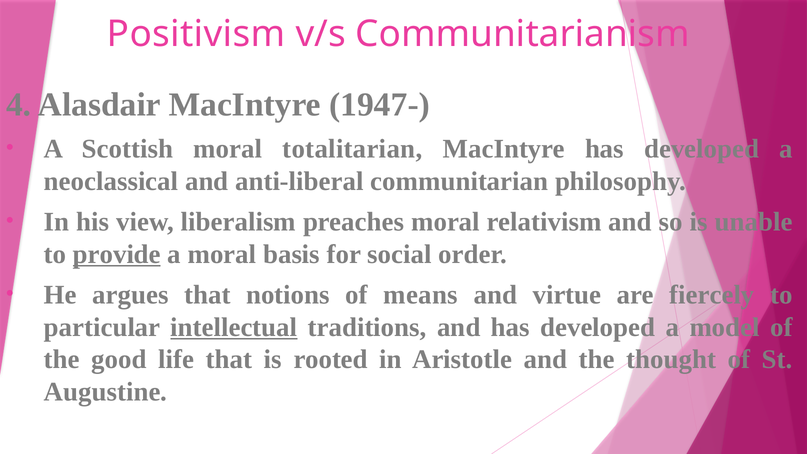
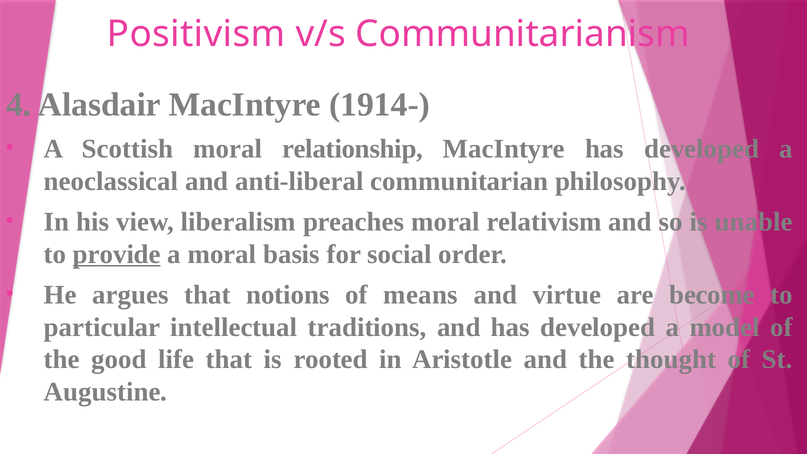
1947-: 1947- -> 1914- (380, 105)
totalitarian: totalitarian -> relationship (353, 149)
fiercely: fiercely -> become (712, 295)
intellectual underline: present -> none (234, 327)
